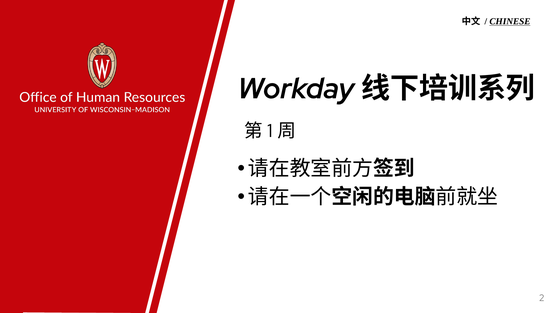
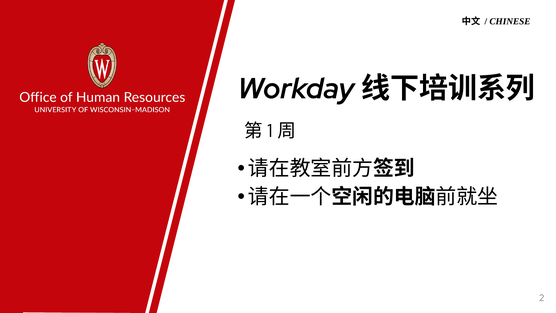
CHINESE underline: present -> none (510, 22)
